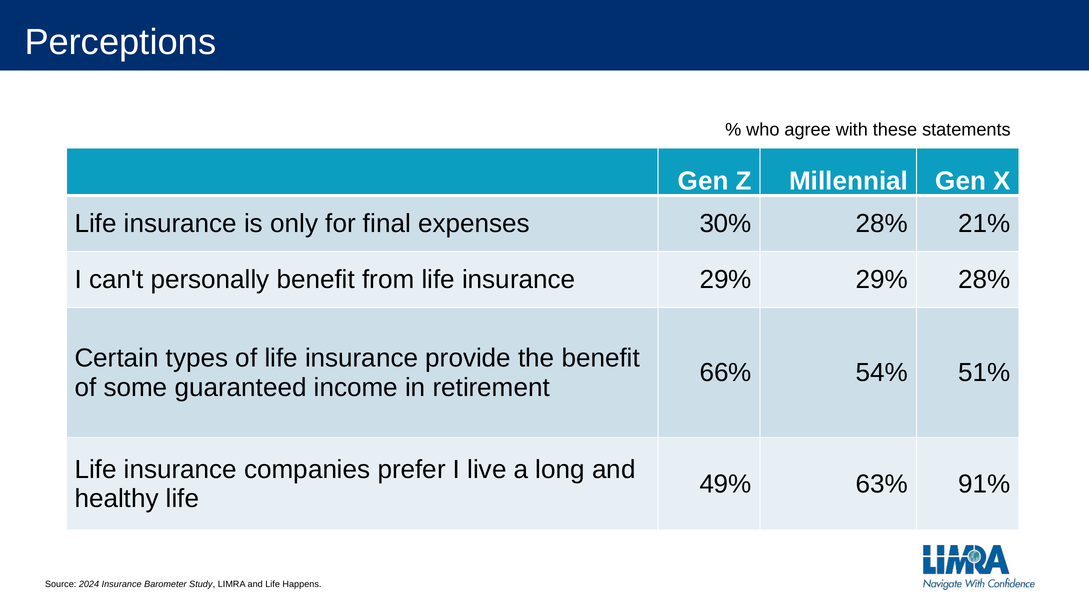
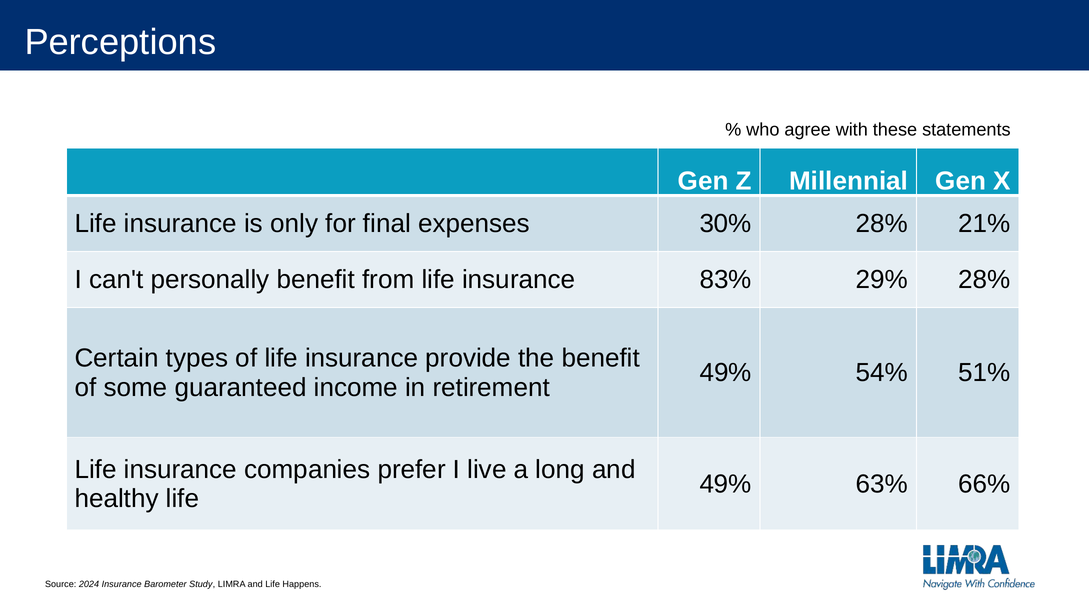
insurance 29%: 29% -> 83% (726, 280)
66%: 66% -> 49% (726, 372)
91%: 91% -> 66% (985, 484)
